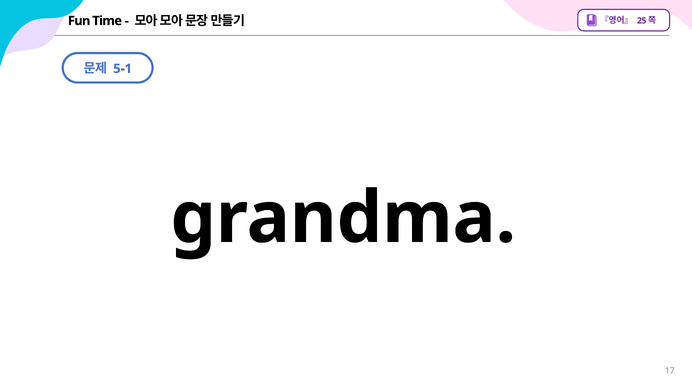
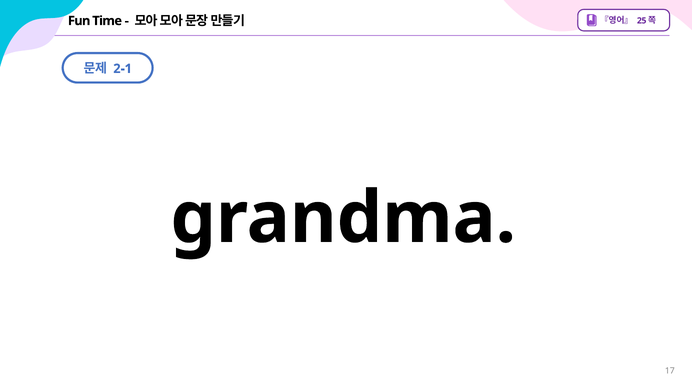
5-1: 5-1 -> 2-1 (123, 69)
